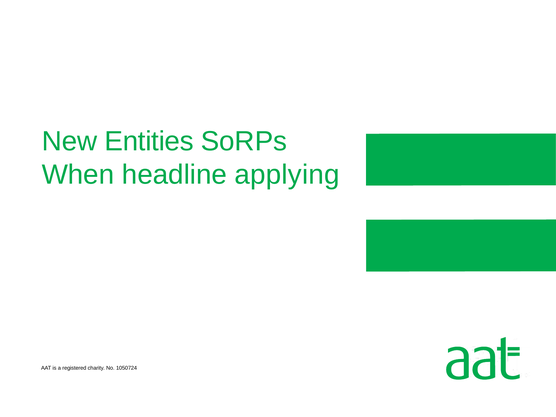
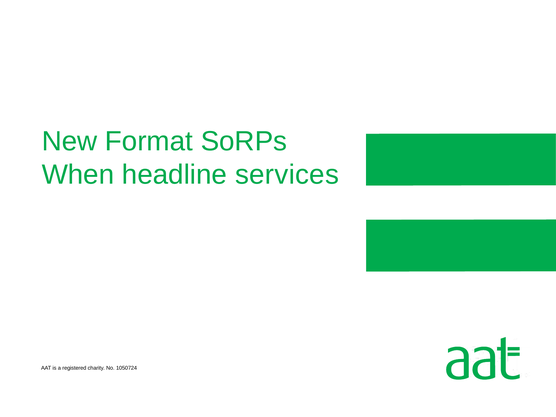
Entities: Entities -> Format (149, 141)
applying: applying -> services (287, 175)
